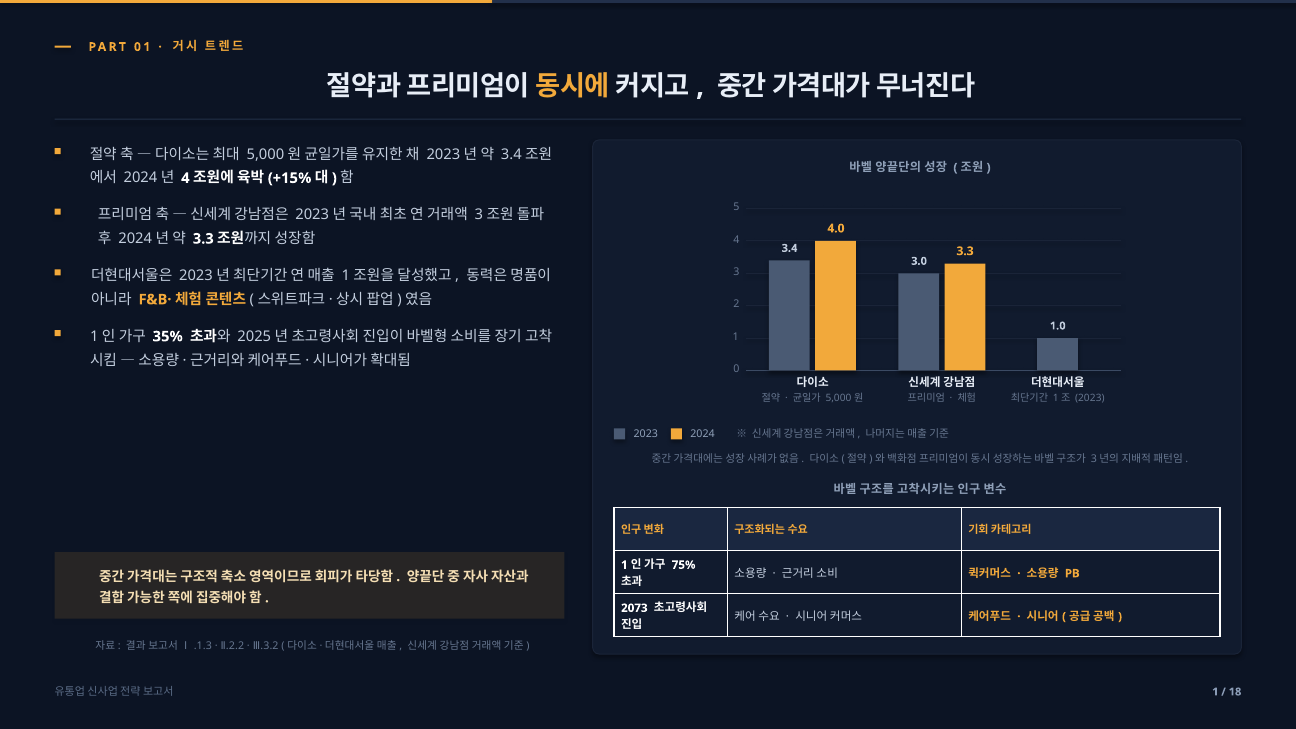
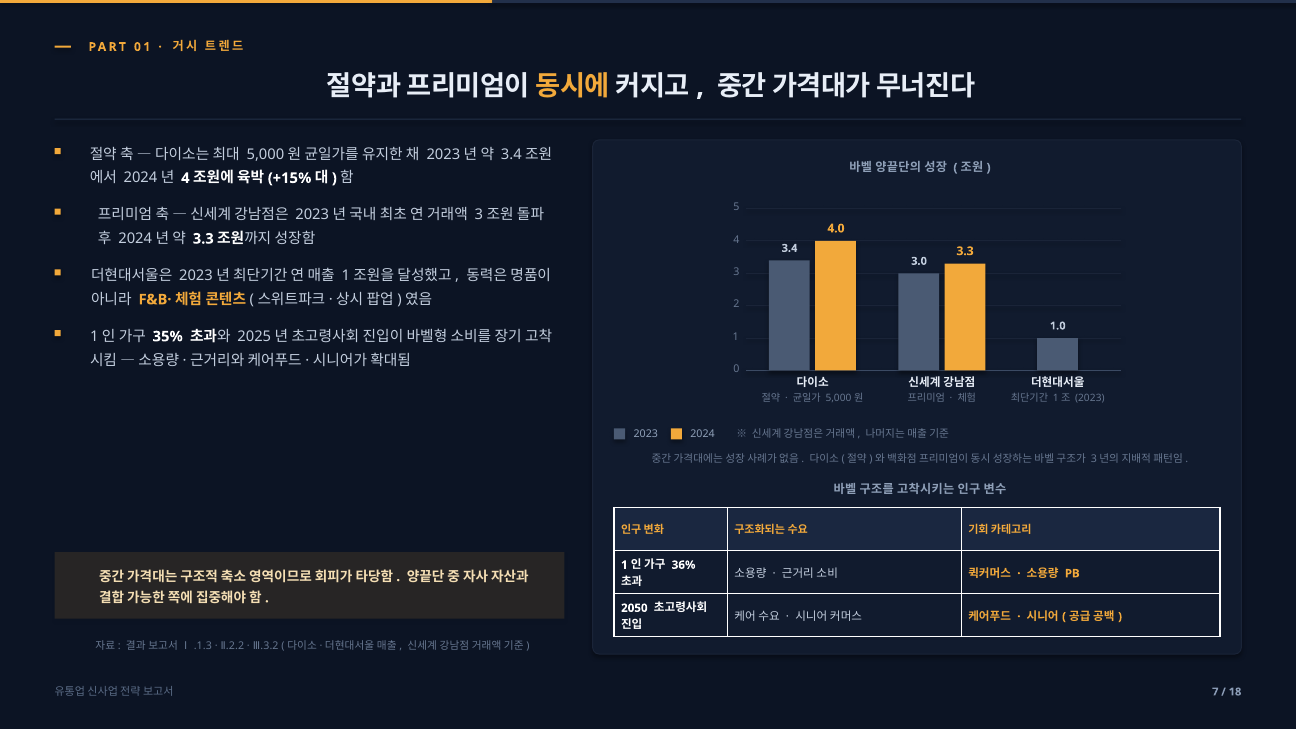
75%: 75% -> 36% (684, 565)
2073: 2073 -> 2050 (634, 608)
1: 1 -> 7 (1215, 692)
